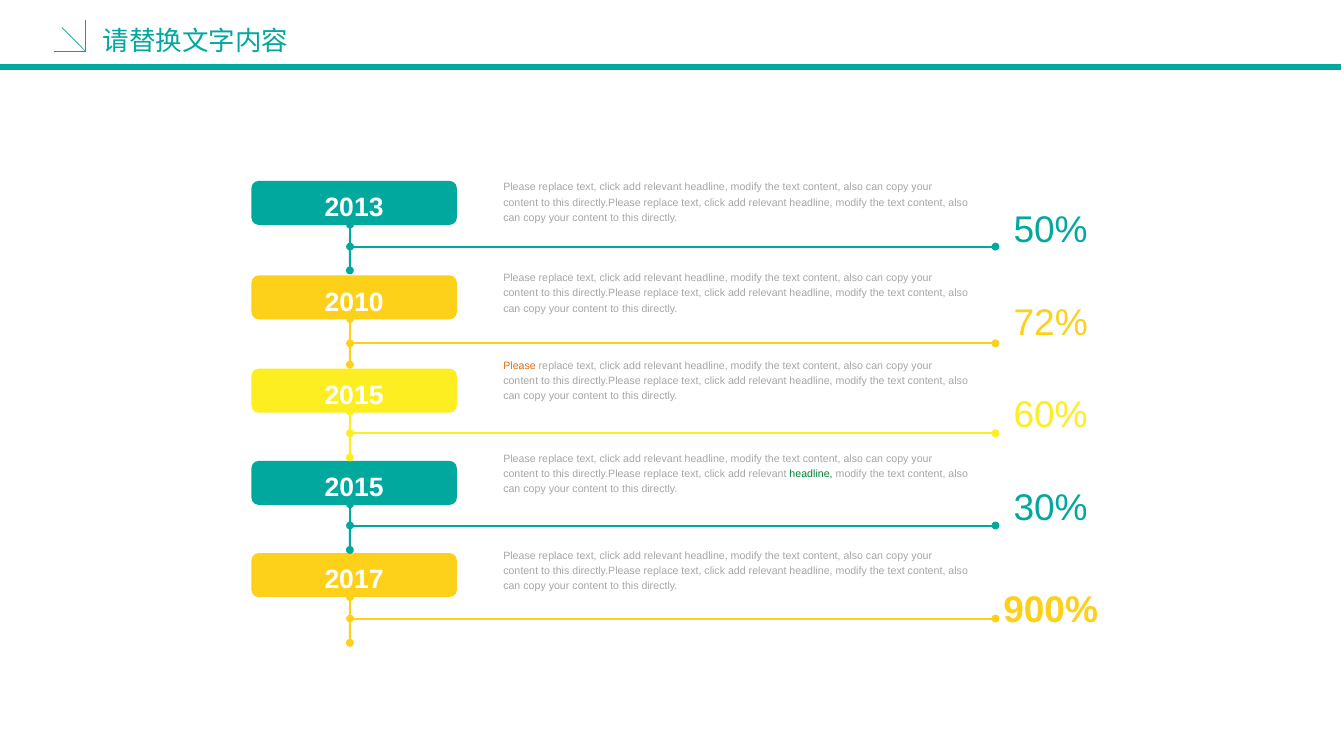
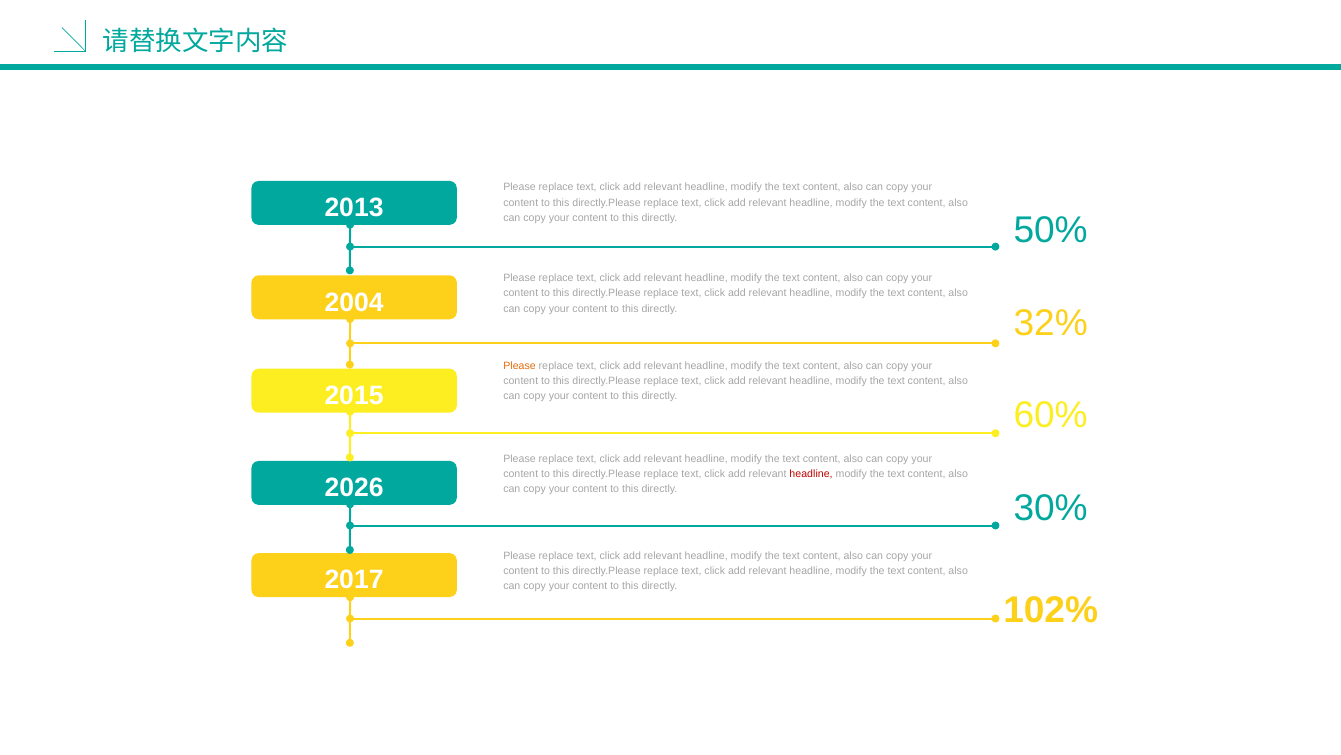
2010: 2010 -> 2004 (354, 302)
72%: 72% -> 32% (1051, 322)
headline colour: green -> red (811, 474)
2015: 2015 -> 2026 (354, 487)
900%: 900% -> 102% (1051, 610)
